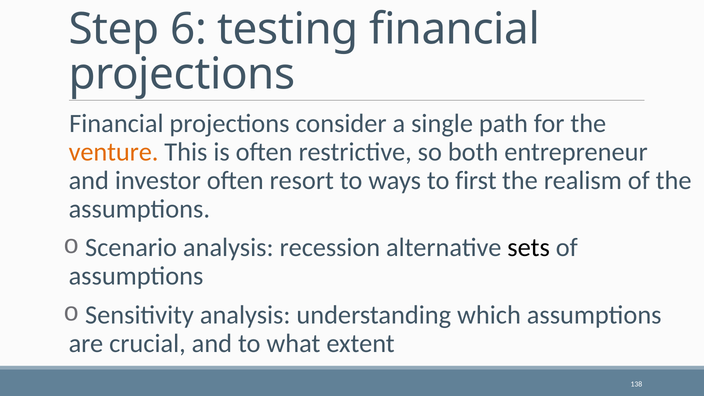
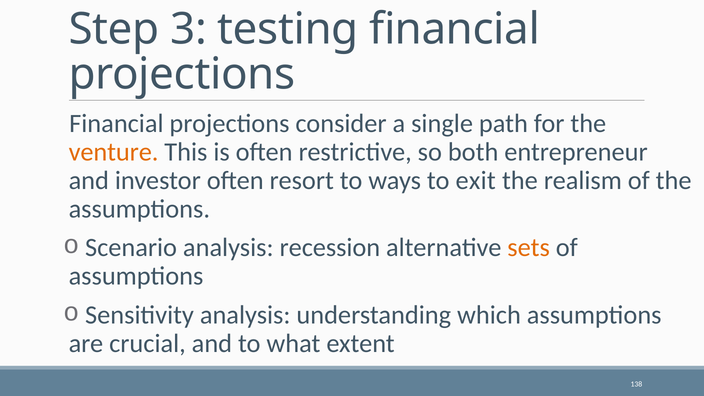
6: 6 -> 3 (189, 29)
first: first -> exit (476, 180)
sets colour: black -> orange (529, 248)
